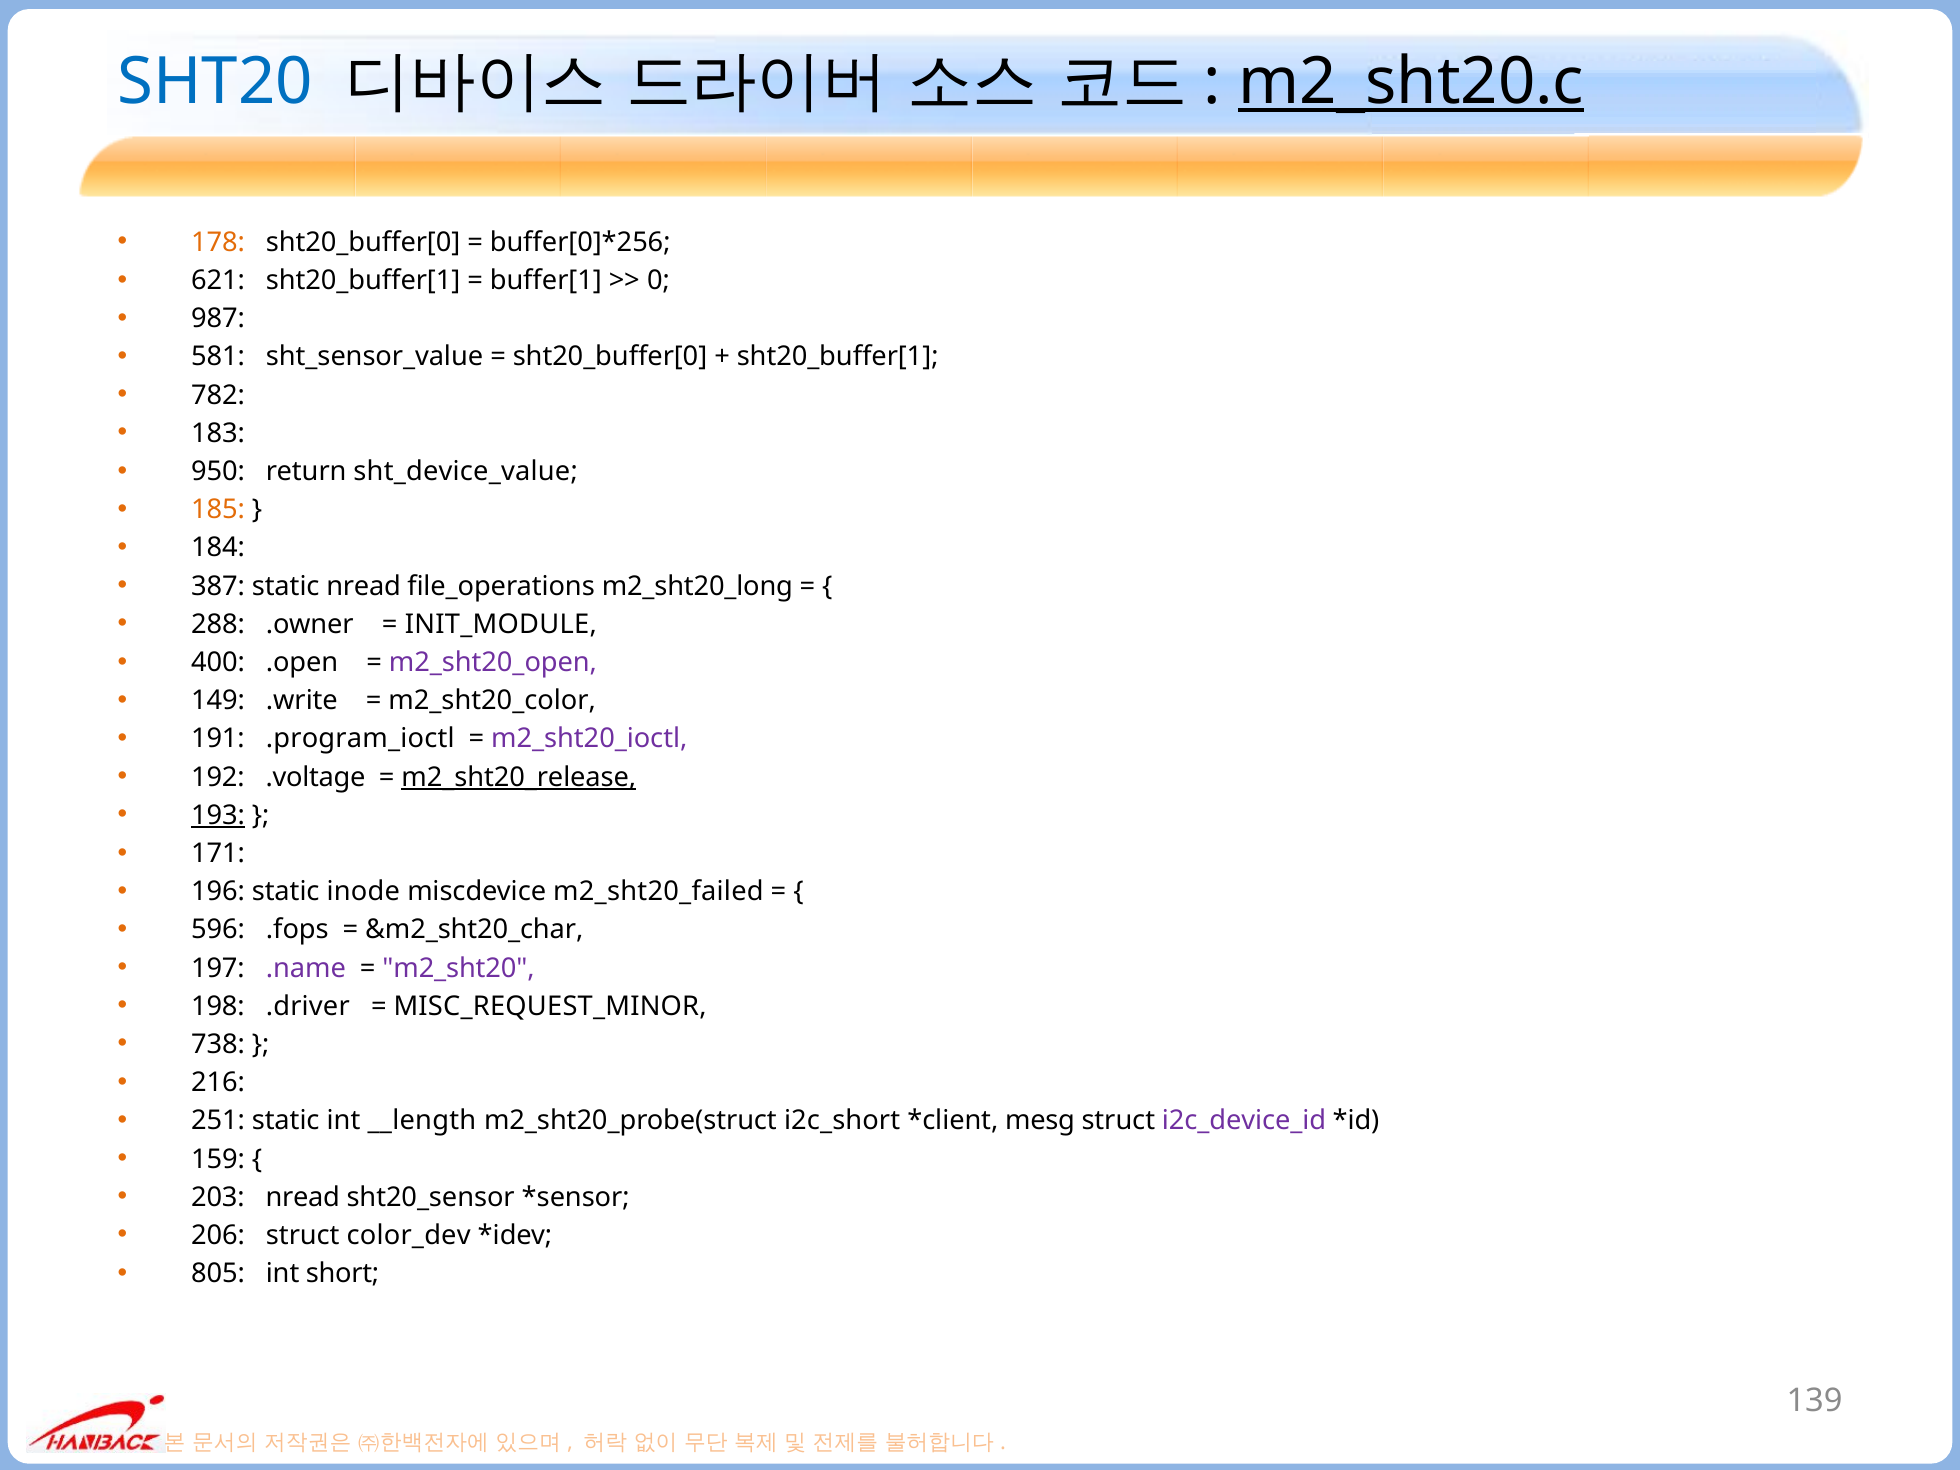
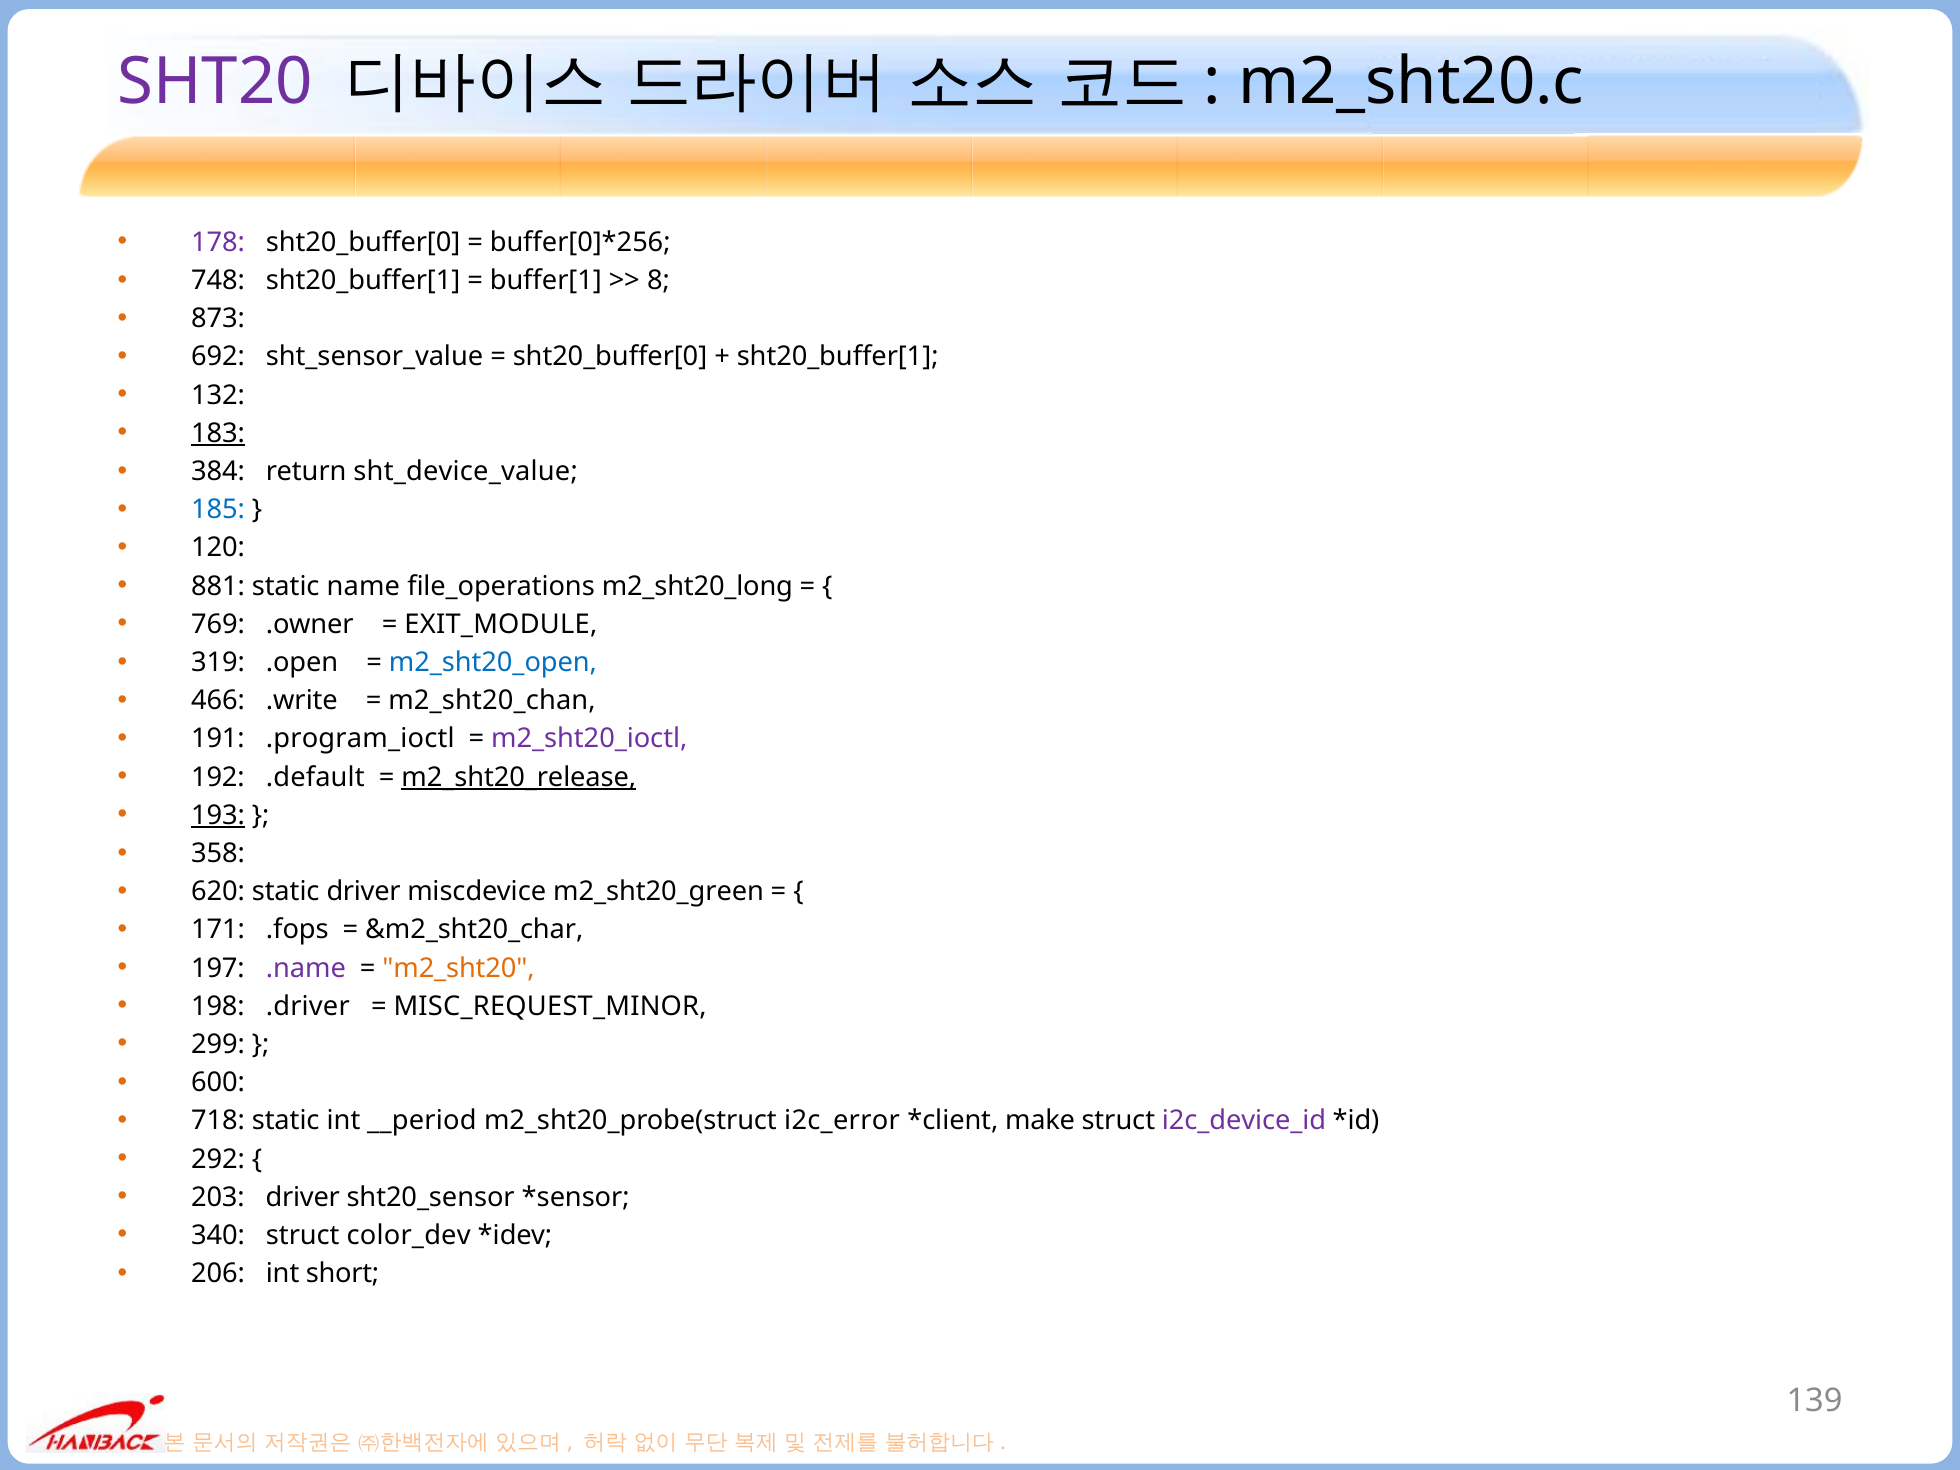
SHT20 colour: blue -> purple (215, 82)
m2_sht20.c underline: present -> none (1411, 82)
178 colour: orange -> purple (218, 242)
621: 621 -> 748 (218, 281)
0: 0 -> 8 (658, 281)
987: 987 -> 873 (218, 319)
581: 581 -> 692 (218, 357)
782: 782 -> 132 (218, 395)
183 underline: none -> present (218, 433)
950: 950 -> 384 (218, 472)
185 colour: orange -> blue (218, 510)
184: 184 -> 120 (218, 548)
387: 387 -> 881 (218, 586)
static nread: nread -> name (363, 586)
288: 288 -> 769 (218, 624)
INIT_MODULE: INIT_MODULE -> EXIT_MODULE (501, 624)
400: 400 -> 319 (218, 663)
m2_sht20_open colour: purple -> blue (493, 663)
149: 149 -> 466 (218, 701)
m2_sht20_color: m2_sht20_color -> m2_sht20_chan (492, 701)
.voltage: .voltage -> .default (315, 777)
171: 171 -> 358 (218, 854)
196: 196 -> 620 (218, 892)
static inode: inode -> driver (364, 892)
m2_sht20_failed: m2_sht20_failed -> m2_sht20_green (659, 892)
596: 596 -> 171 (218, 930)
m2_sht20 colour: purple -> orange (459, 968)
738: 738 -> 299 (218, 1045)
216: 216 -> 600 (218, 1083)
251: 251 -> 718 (218, 1121)
__length: __length -> __period (422, 1121)
i2c_short: i2c_short -> i2c_error (842, 1121)
mesg: mesg -> make (1040, 1121)
159: 159 -> 292 (218, 1159)
203 nread: nread -> driver (303, 1197)
206: 206 -> 340 (218, 1236)
805: 805 -> 206 (218, 1274)
